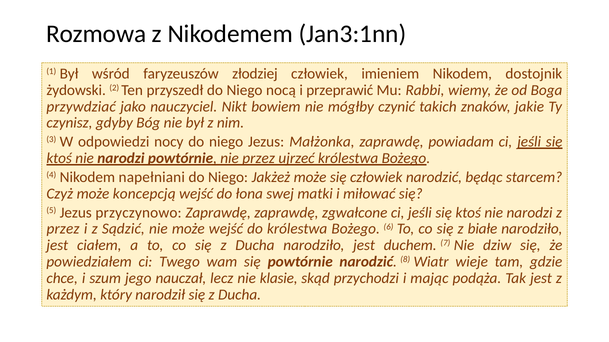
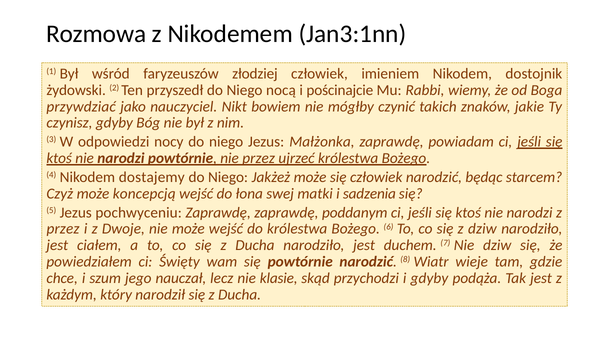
przeprawić: przeprawić -> pościnajcie (340, 90)
napełniani: napełniani -> dostajemy (152, 178)
miłować: miłować -> sadzenia (369, 194)
przyczynowo: przyczynowo -> pochwyceniu (139, 213)
zgwałcone: zgwałcone -> poddanym (355, 213)
Sądzić: Sądzić -> Dwoje (123, 229)
z białe: białe -> dziw (482, 229)
Twego: Twego -> Święty (179, 262)
i mając: mając -> gdyby (429, 279)
